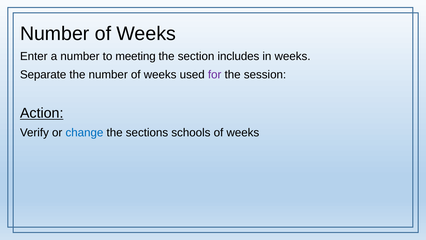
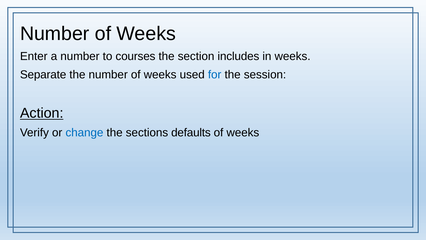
meeting: meeting -> courses (136, 56)
for colour: purple -> blue (215, 74)
schools: schools -> defaults (191, 133)
